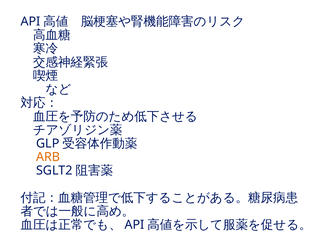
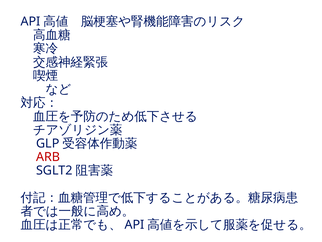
ARB colour: orange -> red (48, 157)
